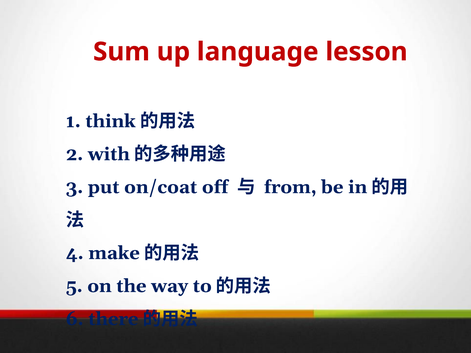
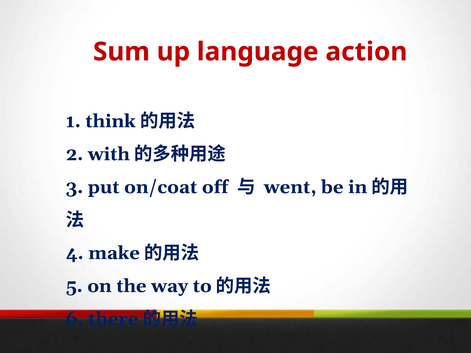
lesson: lesson -> action (366, 52)
from: from -> went (290, 187)
